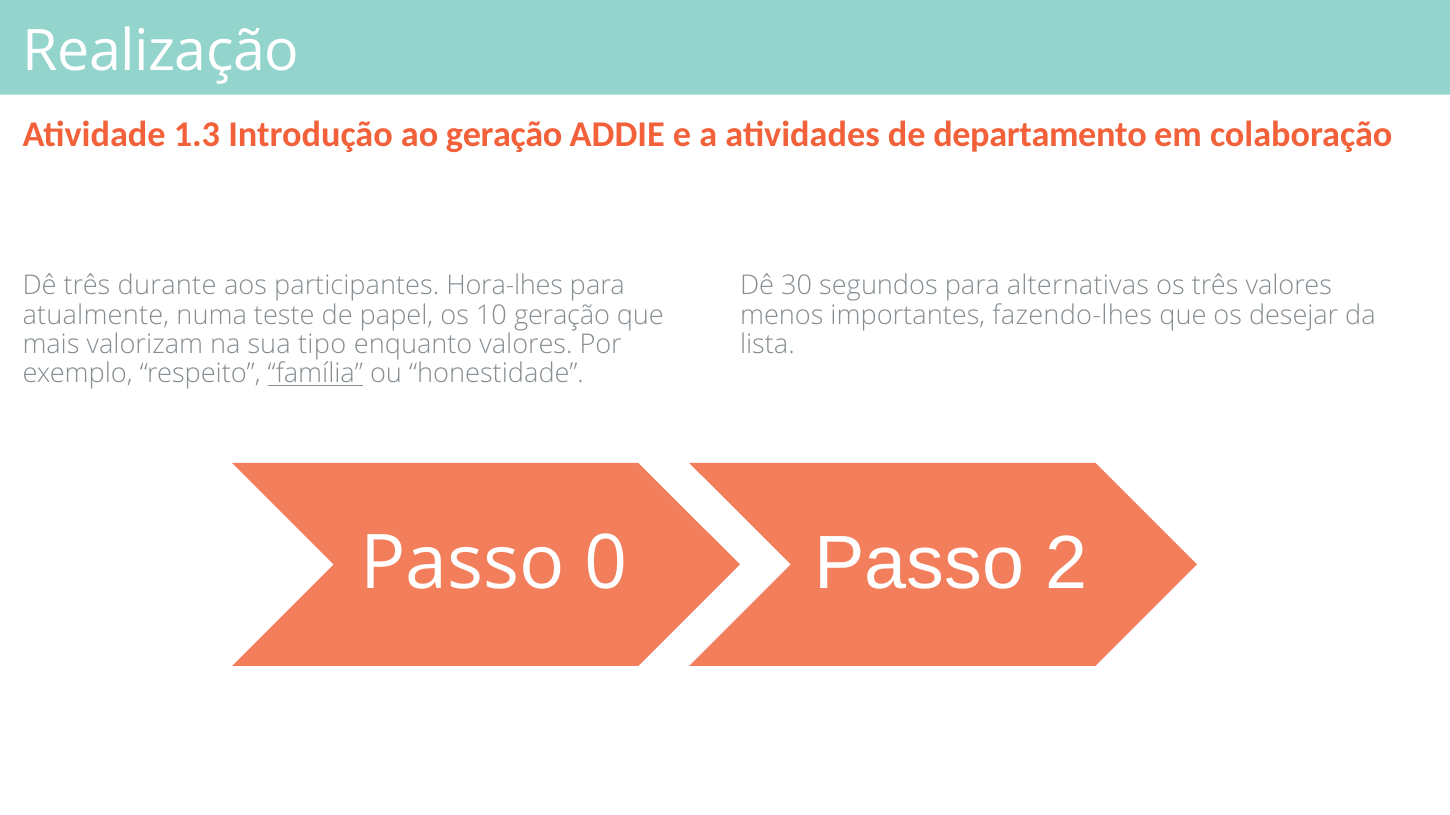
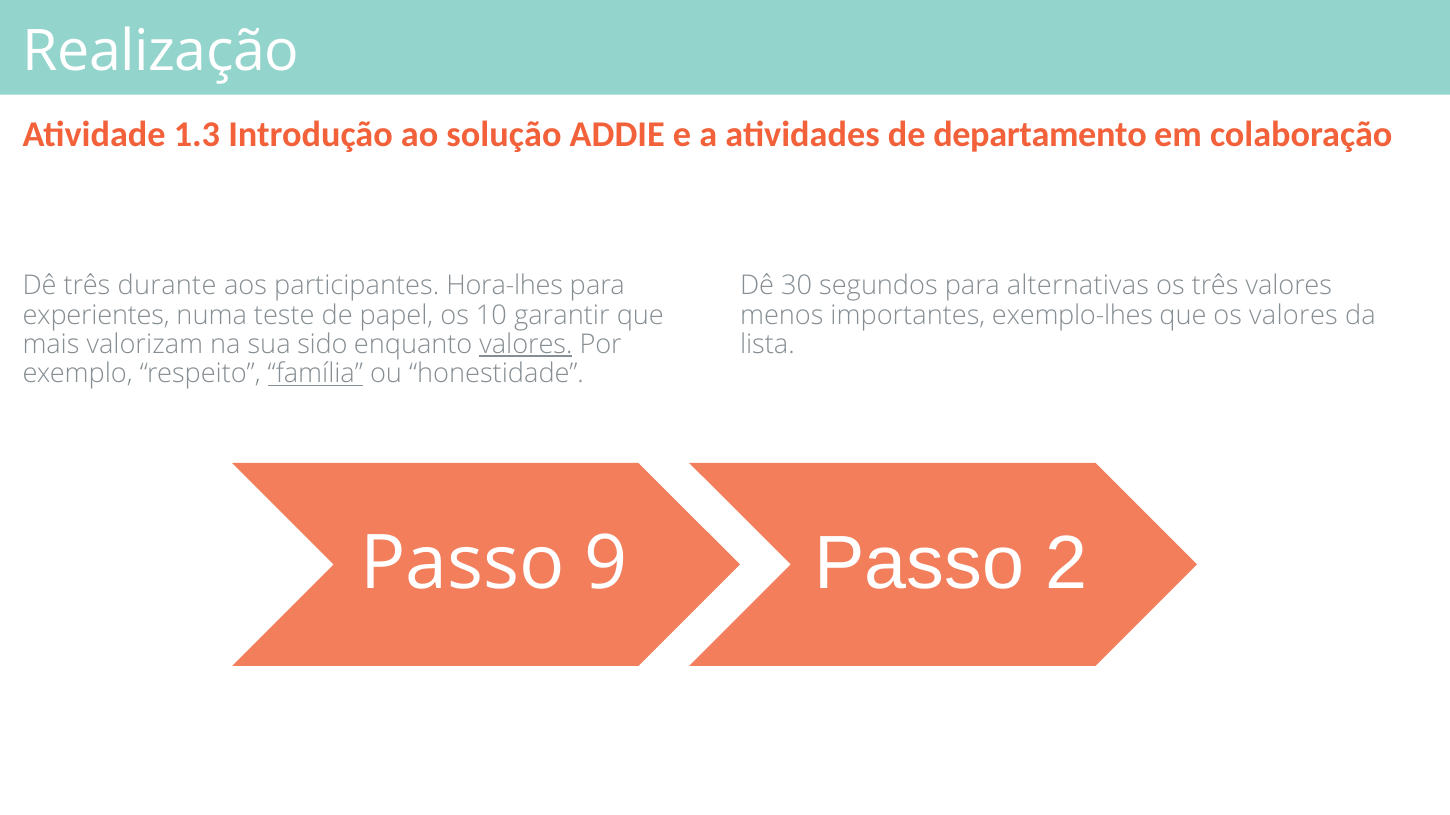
ao geração: geração -> solução (504, 134)
atualmente: atualmente -> experientes (96, 315)
10 geração: geração -> garantir (562, 315)
fazendo-lhes: fazendo-lhes -> exemplo-lhes (1072, 315)
os desejar: desejar -> valores (1294, 315)
tipo: tipo -> sido (322, 345)
valores underline: none -> present (526, 345)
0: 0 -> 9 (606, 564)
